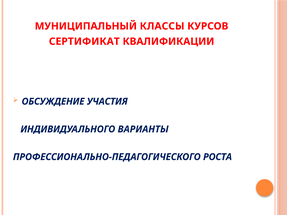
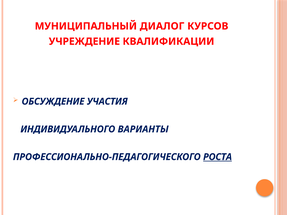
КЛАССЫ: КЛАССЫ -> ДИАЛОГ (162, 26)
СЕРТИФИКАТ: СЕРТИФИКАТ -> УЧРЕЖДЕНИЕ (84, 42)
РОСТА underline: none -> present (218, 157)
